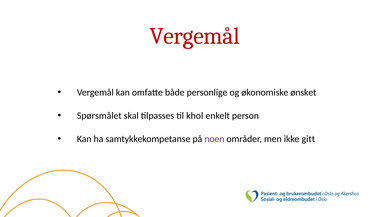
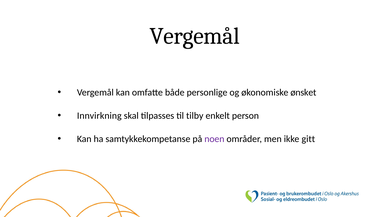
Vergemål colour: red -> black (195, 36)
Spørsmålet: Spørsmålet -> Innvirkning (99, 116)
khol: khol -> tilby (195, 116)
